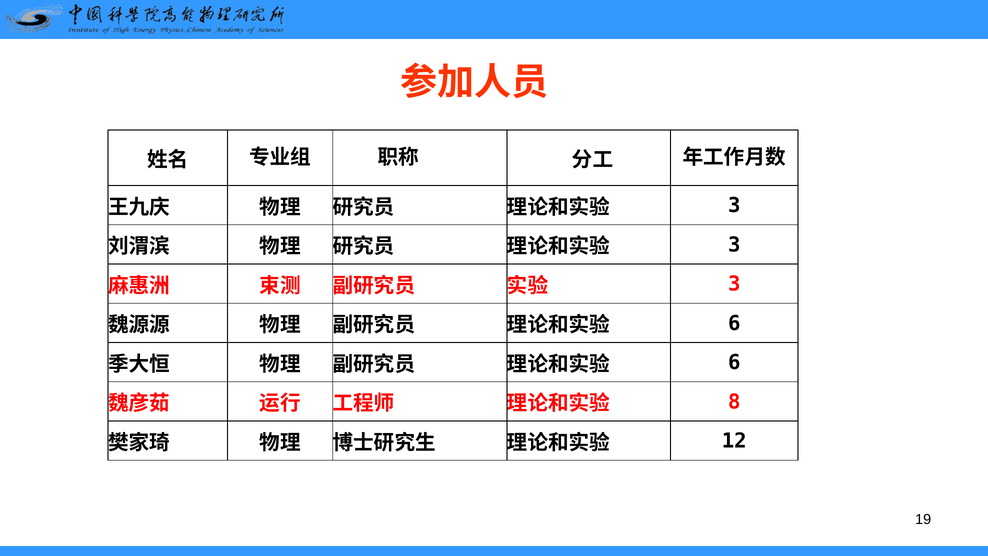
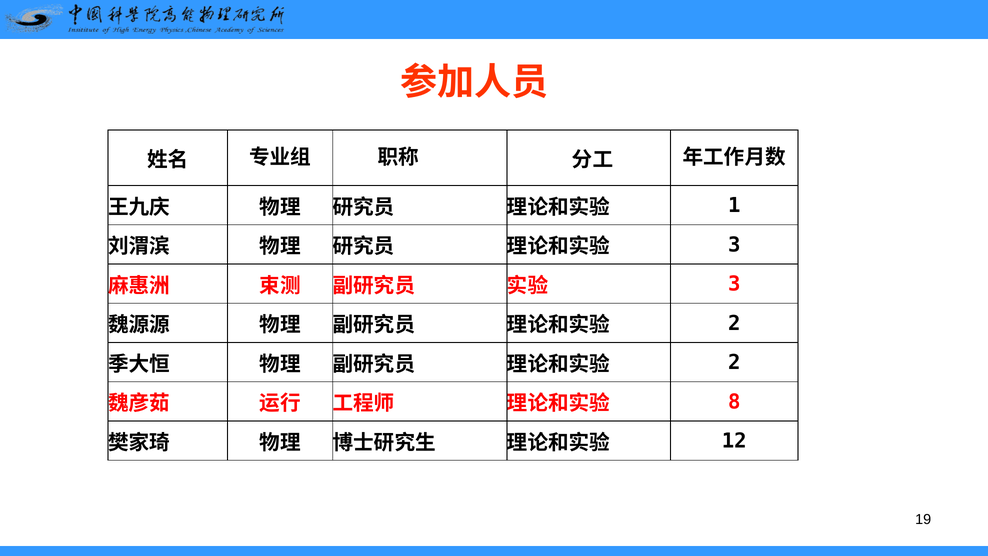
3: 3 -> 1 (734, 205)
6: 6 -> 2 (734, 323)
6: 6 -> 2 (734, 362)
